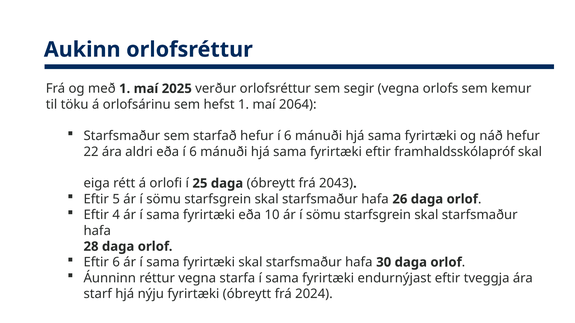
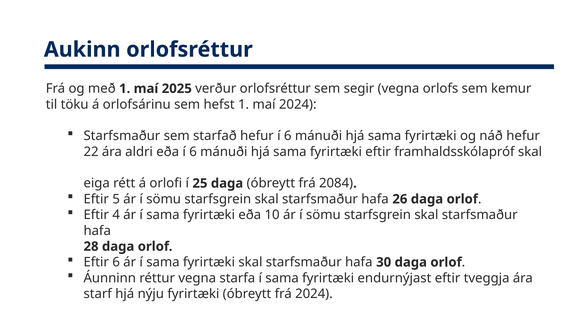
maí 2064: 2064 -> 2024 (298, 105)
2043: 2043 -> 2084 (336, 184)
